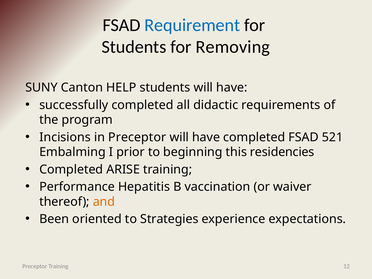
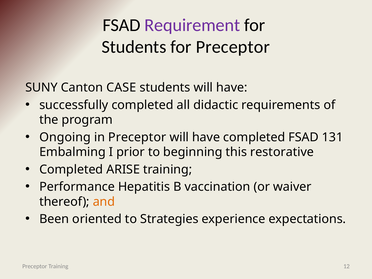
Requirement colour: blue -> purple (192, 25)
for Removing: Removing -> Preceptor (233, 47)
HELP: HELP -> CASE (121, 88)
Incisions: Incisions -> Ongoing (65, 137)
521: 521 -> 131 (332, 137)
residencies: residencies -> restorative (282, 152)
